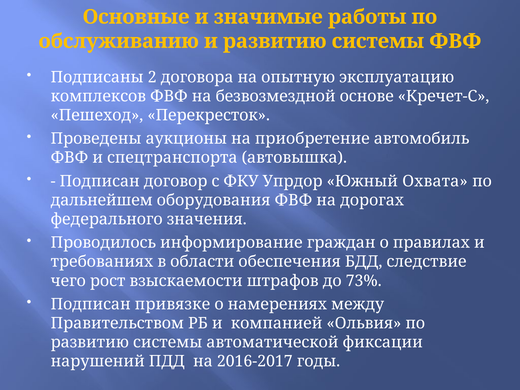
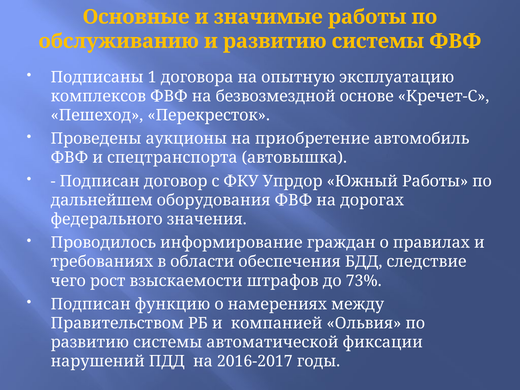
2: 2 -> 1 (152, 77)
Южный Охвата: Охвата -> Работы (435, 181)
привязке: привязке -> функцию (172, 304)
